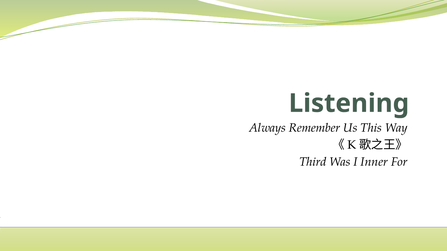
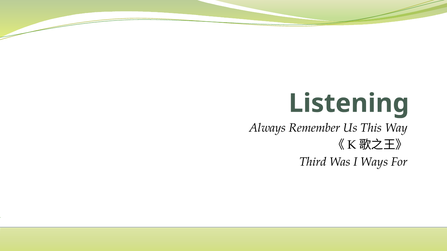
Inner: Inner -> Ways (374, 162)
